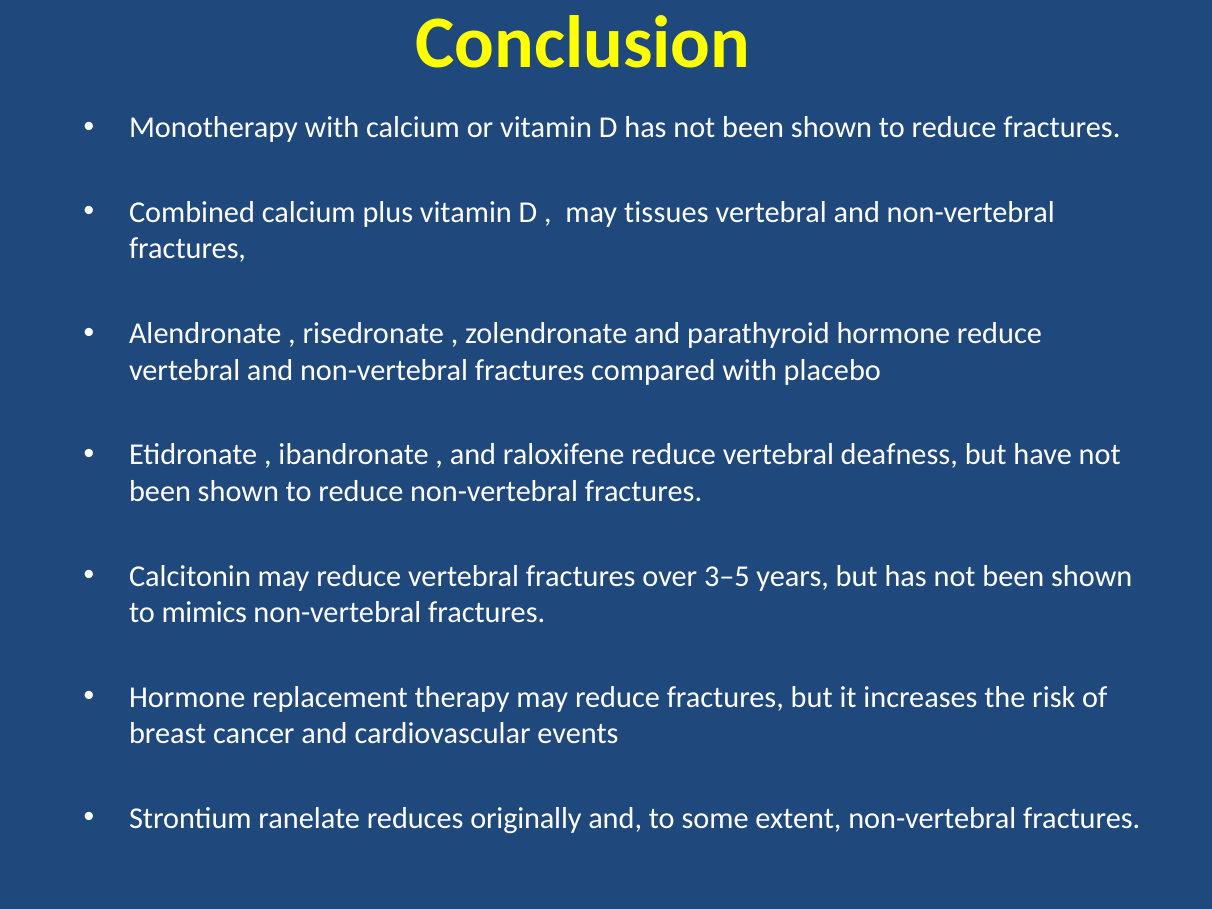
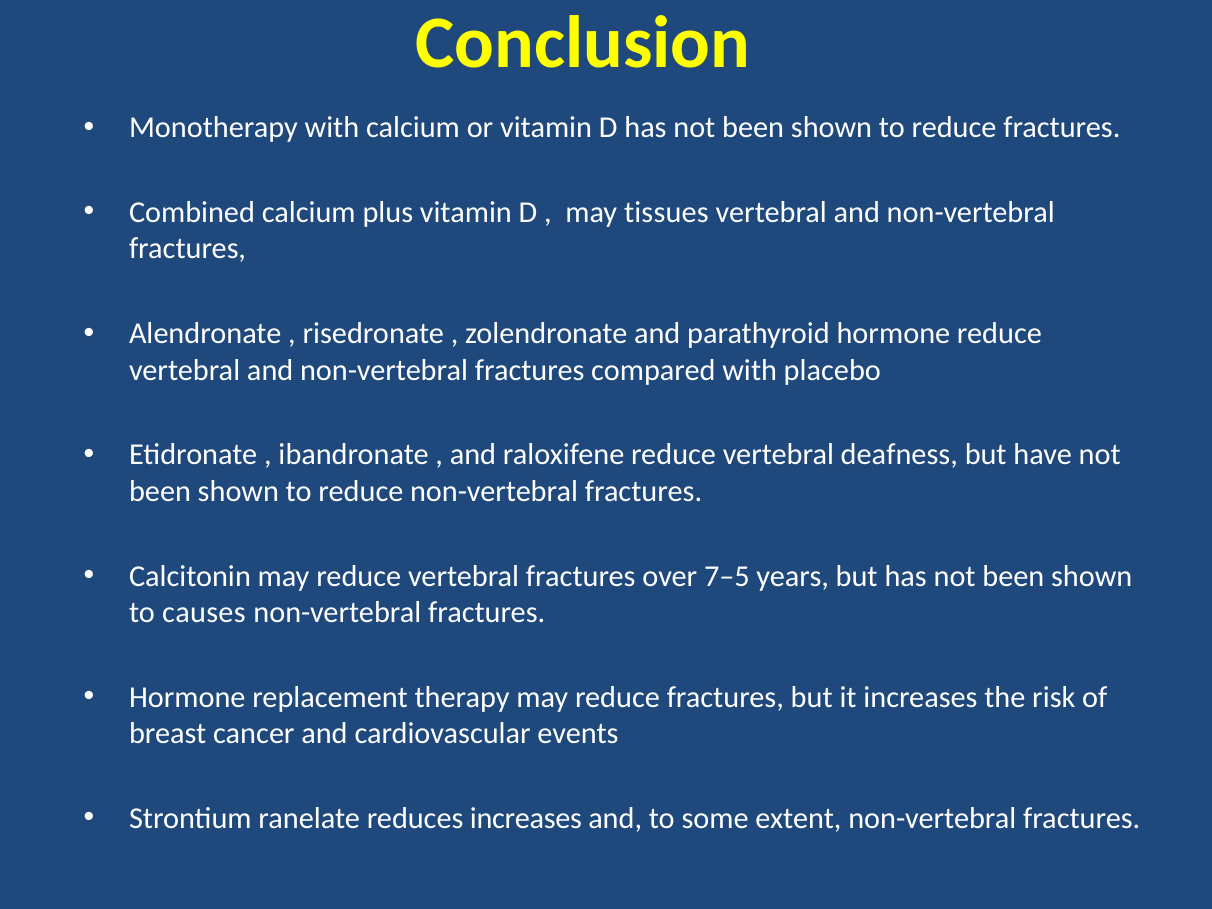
3–5: 3–5 -> 7–5 (727, 576)
mimics: mimics -> causes (204, 613)
reduces originally: originally -> increases (526, 819)
